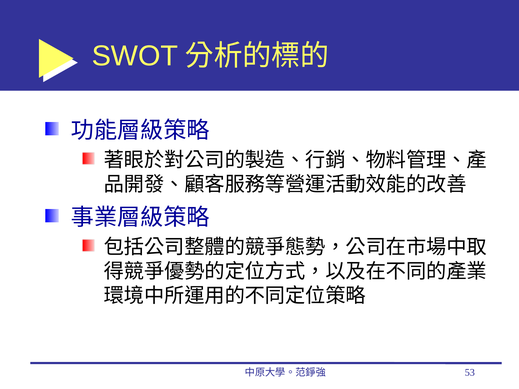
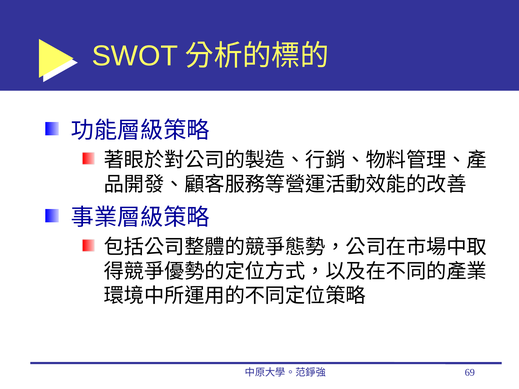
53: 53 -> 69 (470, 373)
